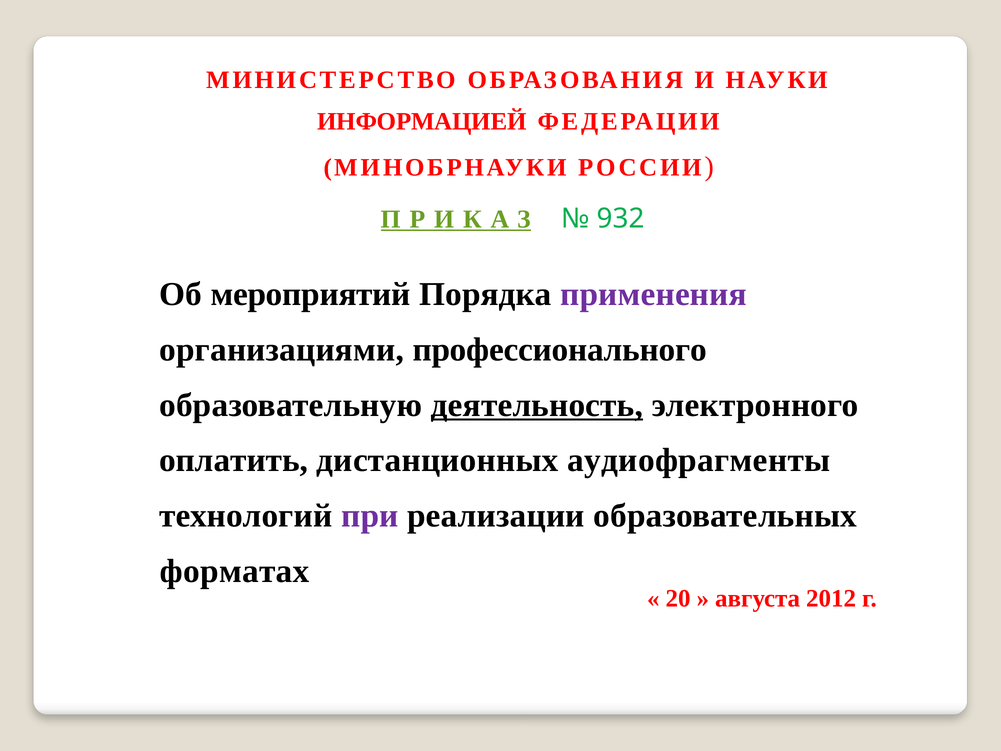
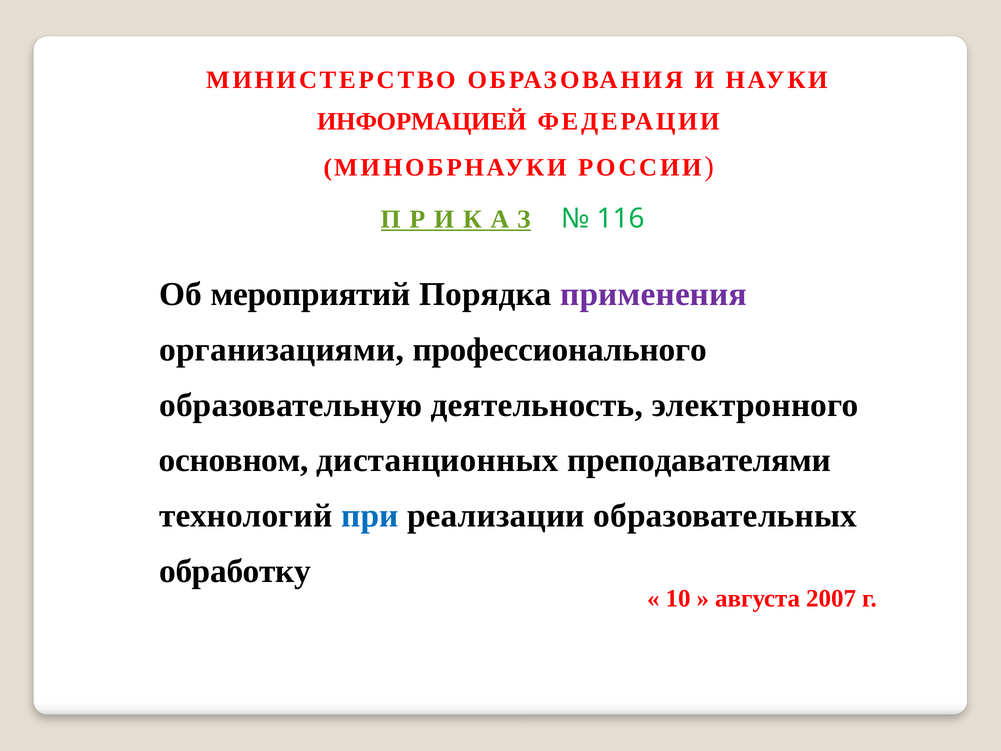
932: 932 -> 116 (621, 218)
деятельность underline: present -> none (537, 405)
оплатить: оплатить -> основном (234, 460)
аудиофрагменты: аудиофрагменты -> преподавателями (699, 460)
при colour: purple -> blue (370, 516)
форматах: форматах -> обработку (235, 571)
20: 20 -> 10 (678, 598)
2012: 2012 -> 2007 (831, 598)
